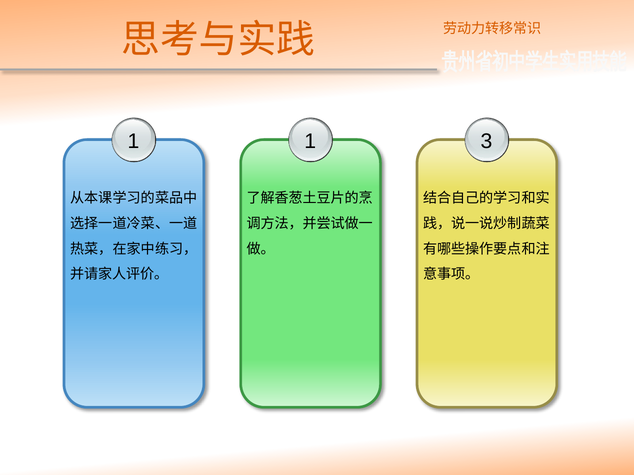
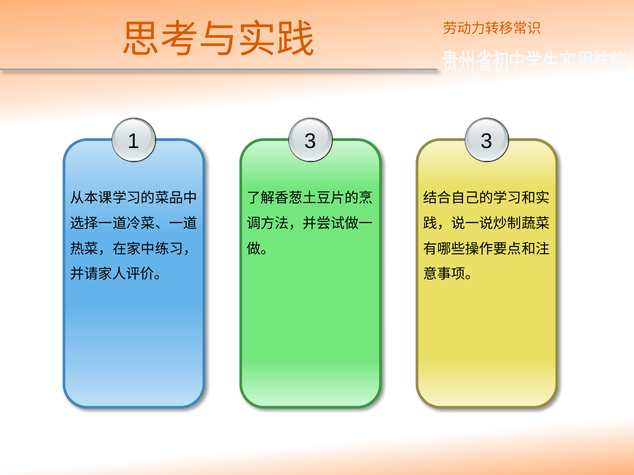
1 1: 1 -> 3 (310, 141)
